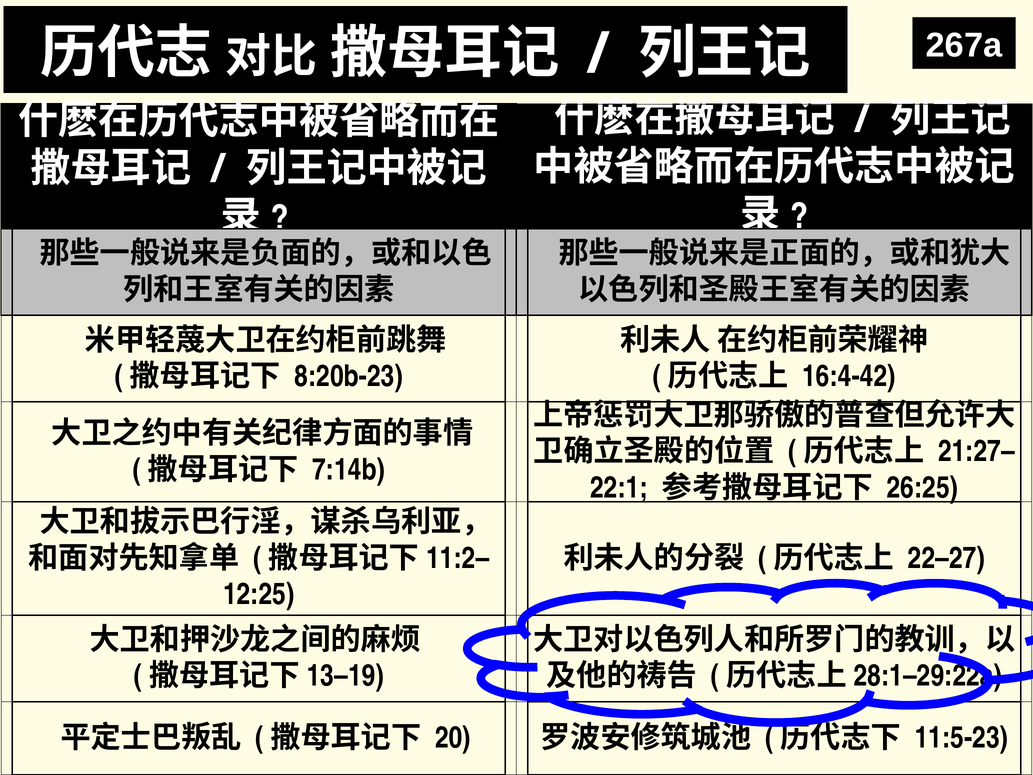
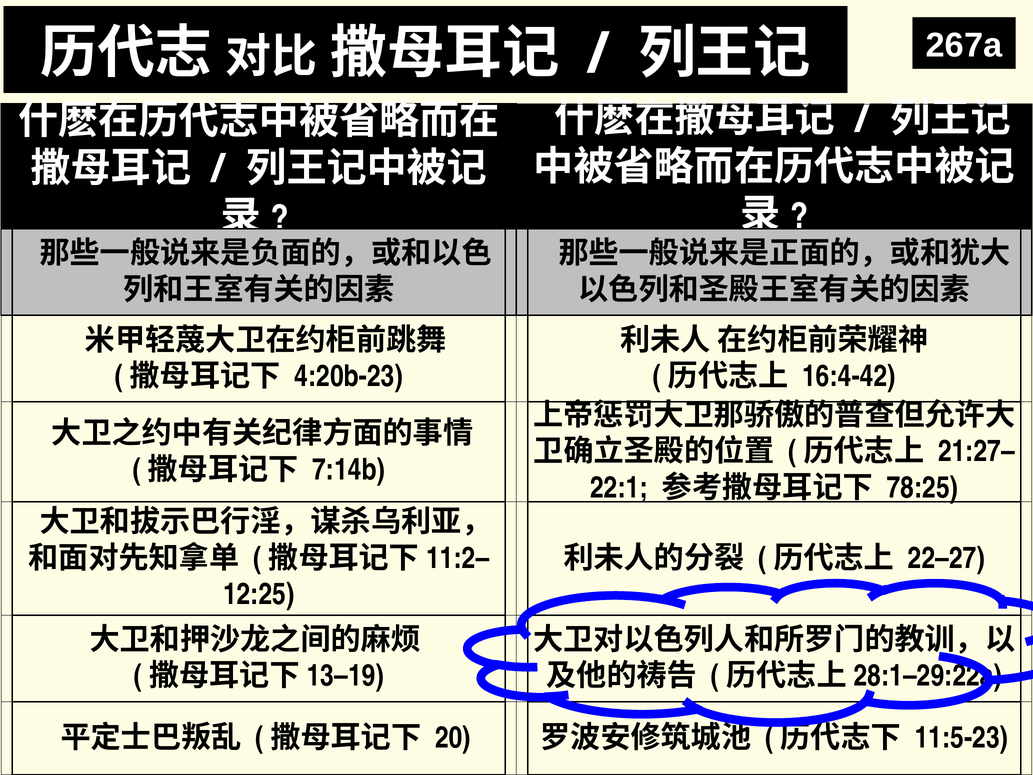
8:20b-23: 8:20b-23 -> 4:20b-23 (349, 376)
26:25: 26:25 -> 78:25 (922, 488)
